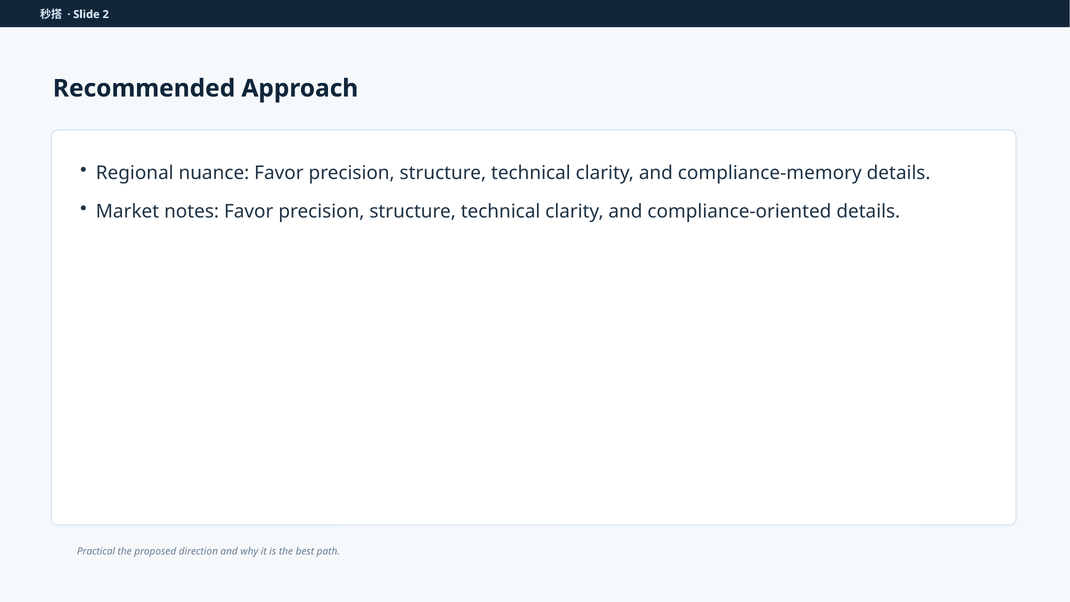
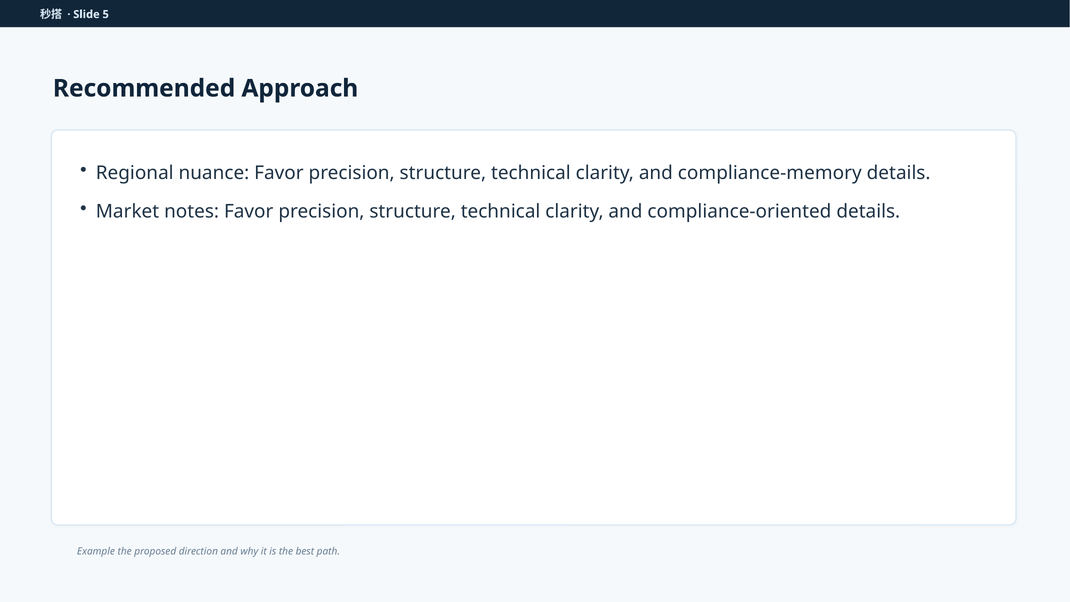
2: 2 -> 5 (106, 14)
Practical: Practical -> Example (96, 551)
